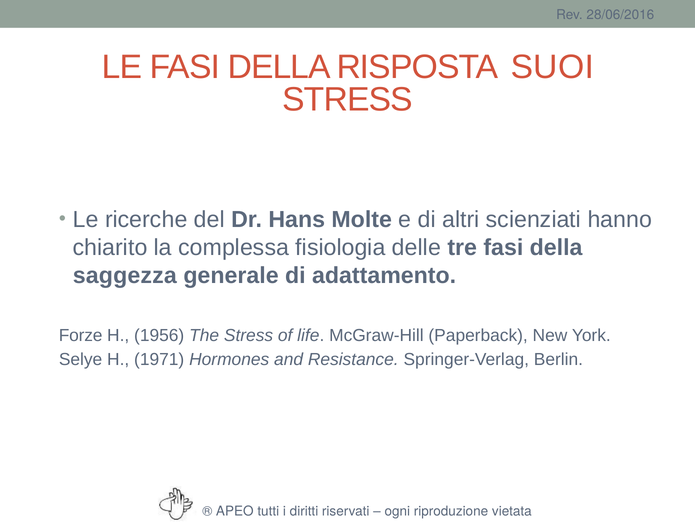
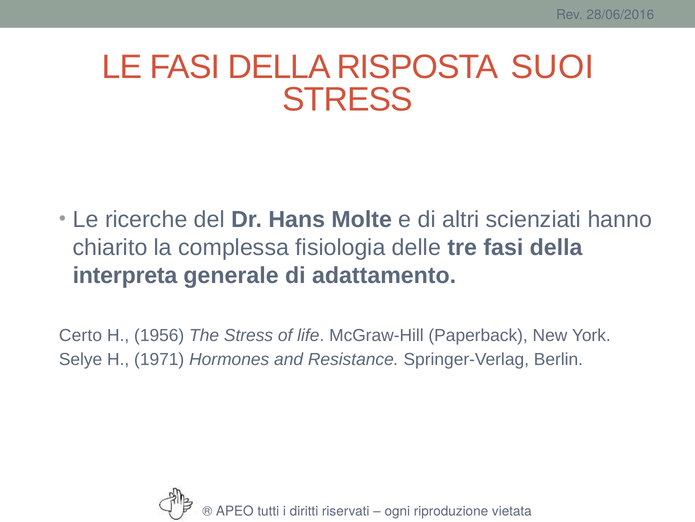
saggezza: saggezza -> interpreta (125, 275)
Forze: Forze -> Certo (80, 335)
